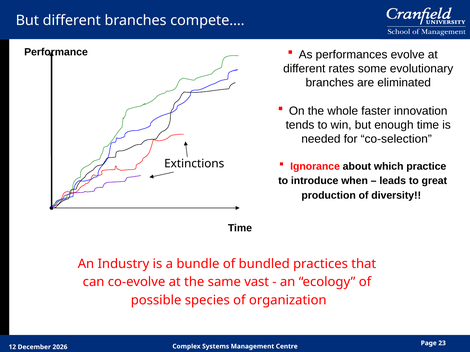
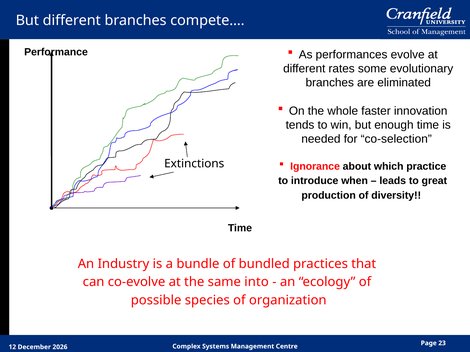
vast: vast -> into (257, 282)
